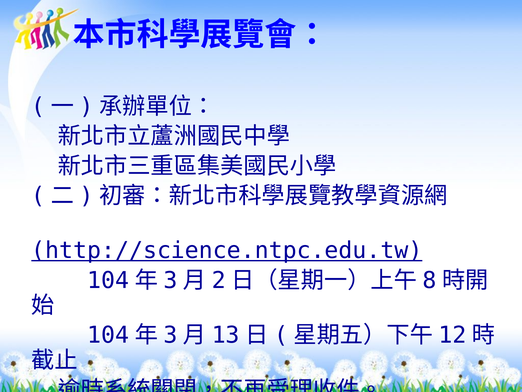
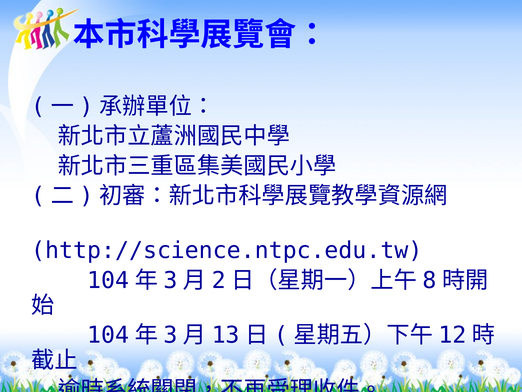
http://science.ntpc.edu.tw underline: present -> none (227, 250)
